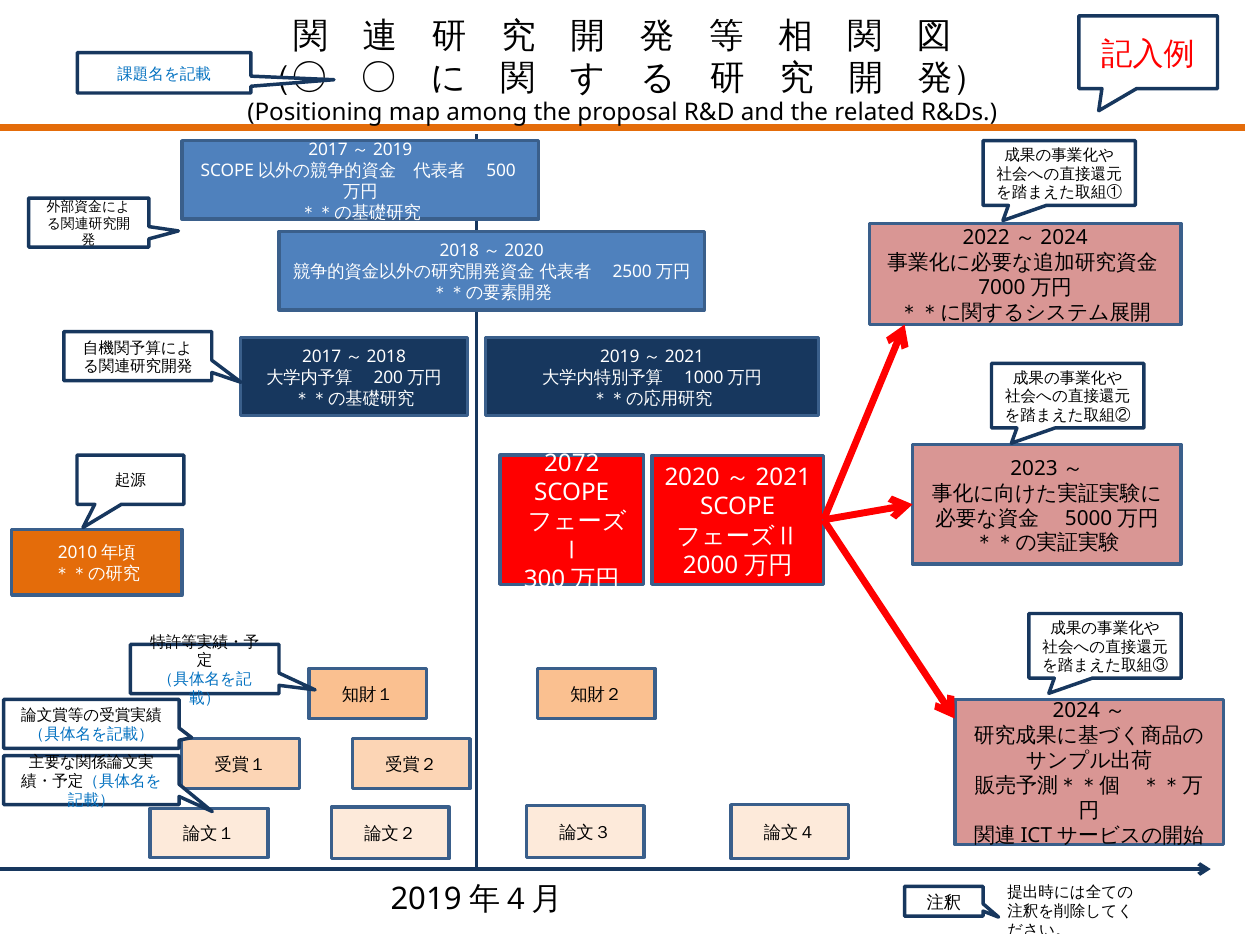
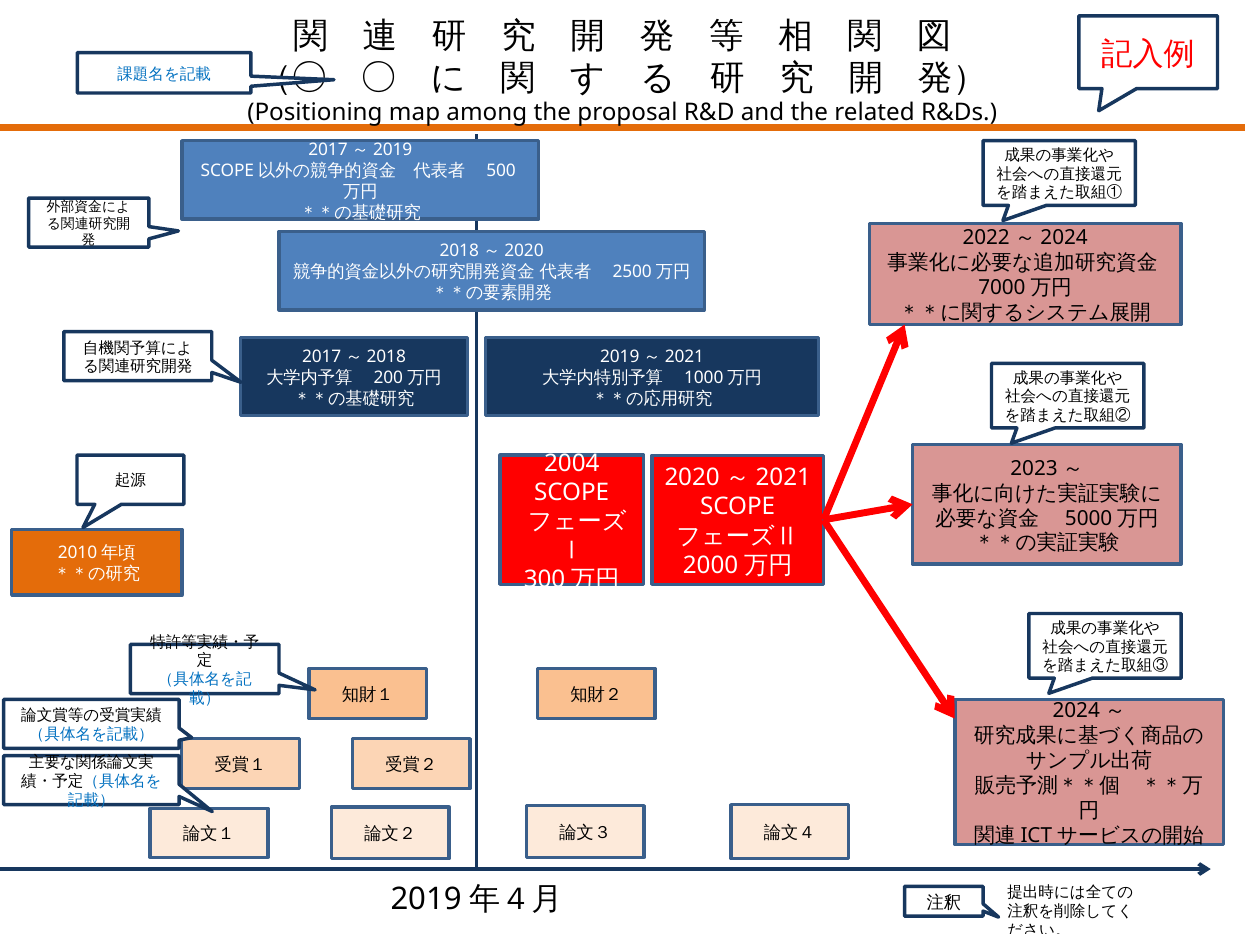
2072: 2072 -> 2004 (572, 463)
